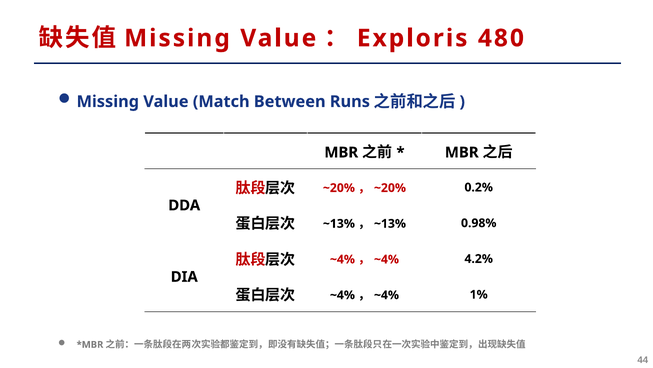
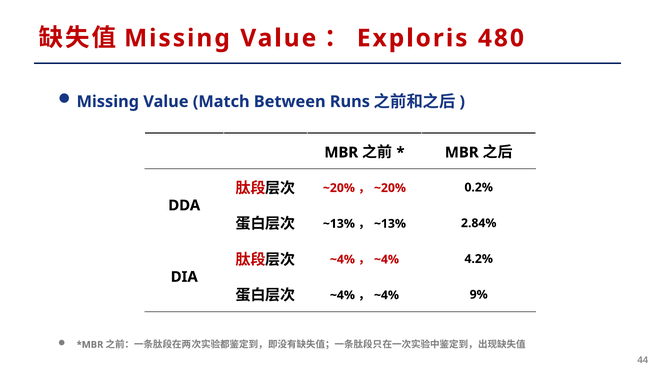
0.98%: 0.98% -> 2.84% (479, 223)
1%: 1% -> 9% (479, 294)
